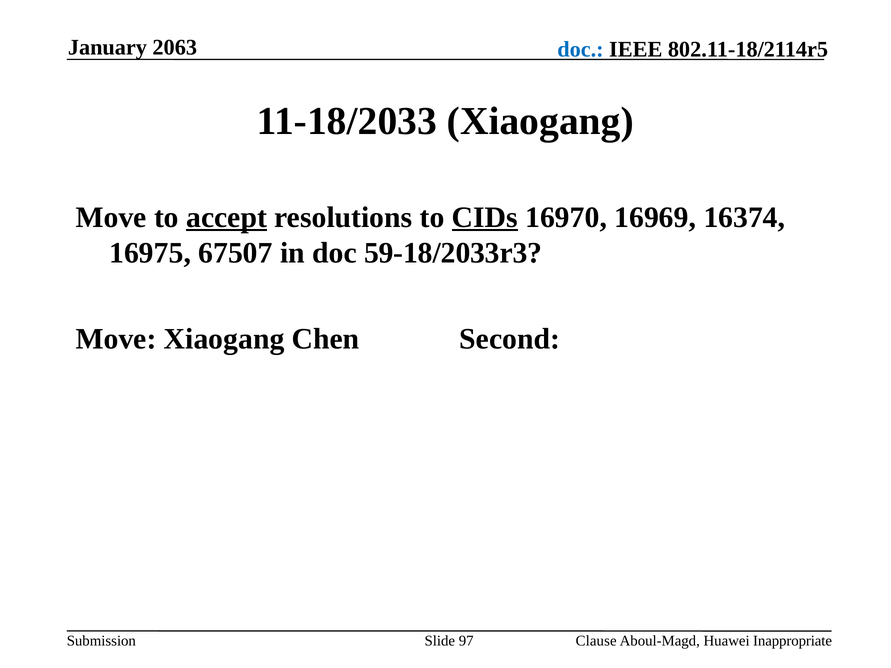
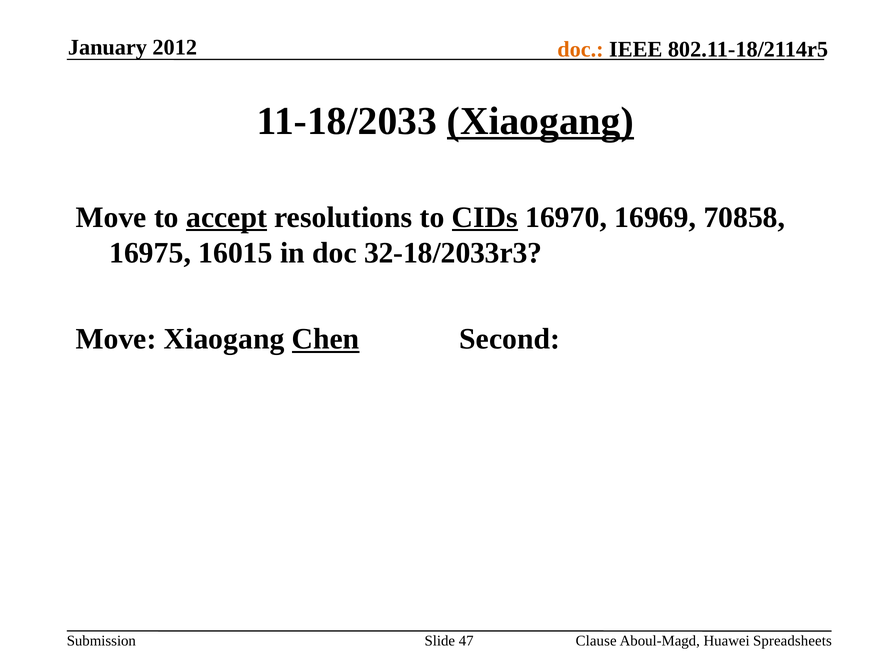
2063: 2063 -> 2012 (175, 47)
doc colour: blue -> orange (580, 50)
Xiaogang underline: none -> present (540, 121)
16374: 16374 -> 70858 (744, 217)
67507: 67507 -> 16015 (235, 253)
59-18/2033r3: 59-18/2033r3 -> 32-18/2033r3 (453, 253)
Chen underline: none -> present (326, 339)
97: 97 -> 47 (466, 641)
Inappropriate: Inappropriate -> Spreadsheets (792, 641)
